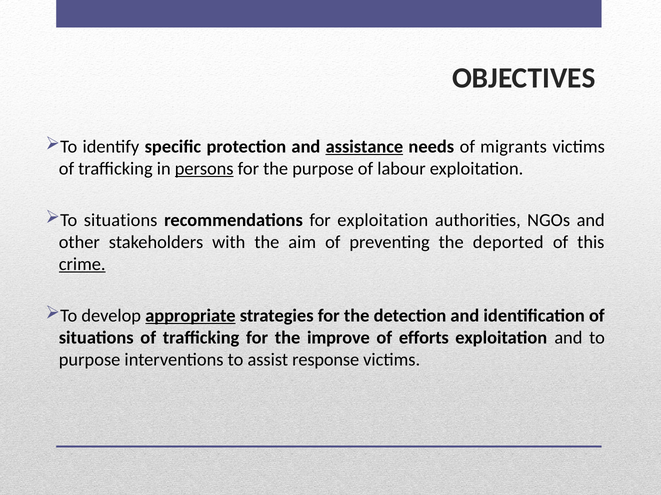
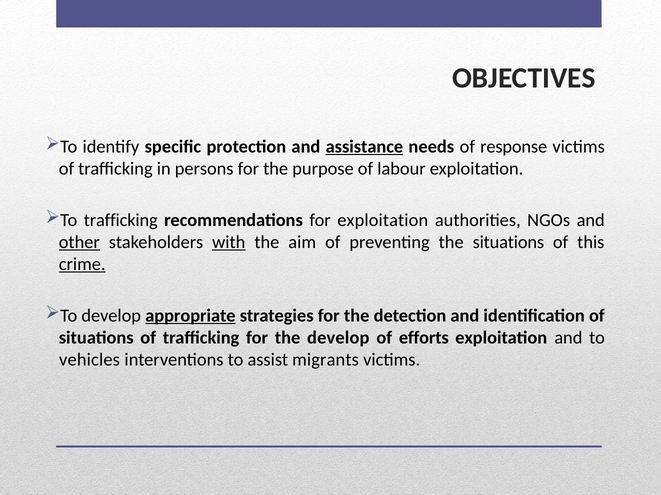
migrants: migrants -> response (514, 147)
persons underline: present -> none (204, 169)
To situations: situations -> trafficking (121, 220)
other underline: none -> present (79, 242)
with underline: none -> present (229, 242)
the deported: deported -> situations (508, 242)
the improve: improve -> develop (338, 338)
purpose: purpose -> vehicles (90, 360)
response: response -> migrants (326, 360)
